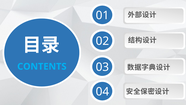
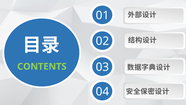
CONTENTS colour: light blue -> light green (42, 66)
